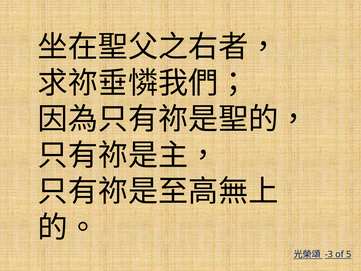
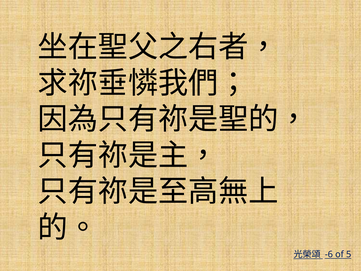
-3: -3 -> -6 (329, 254)
